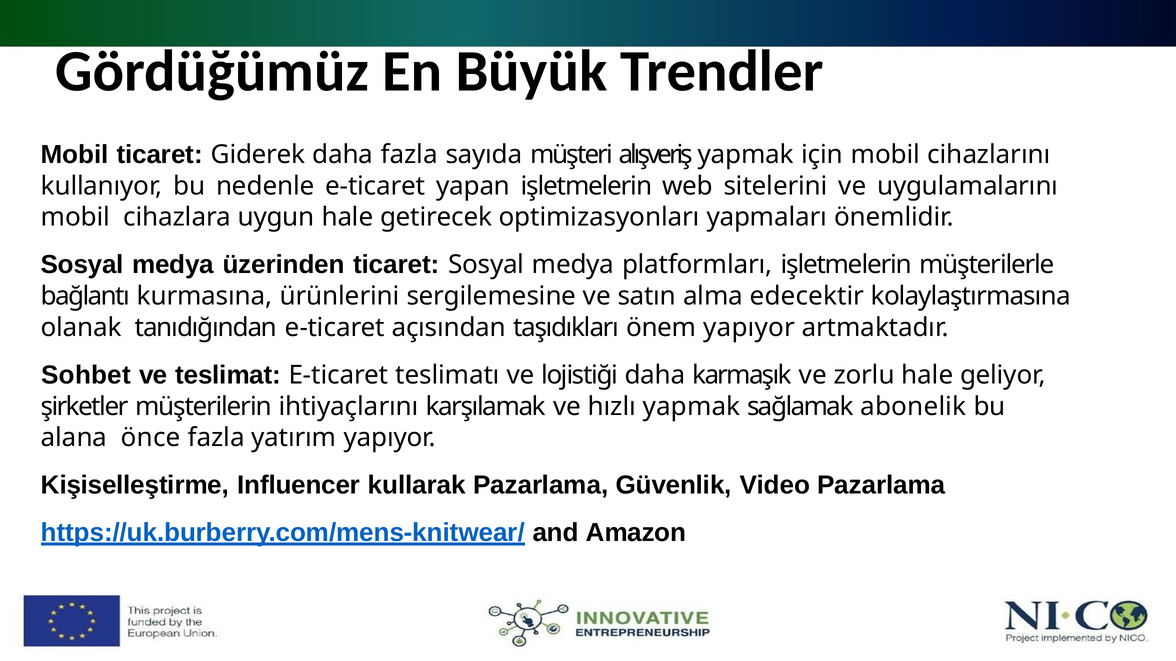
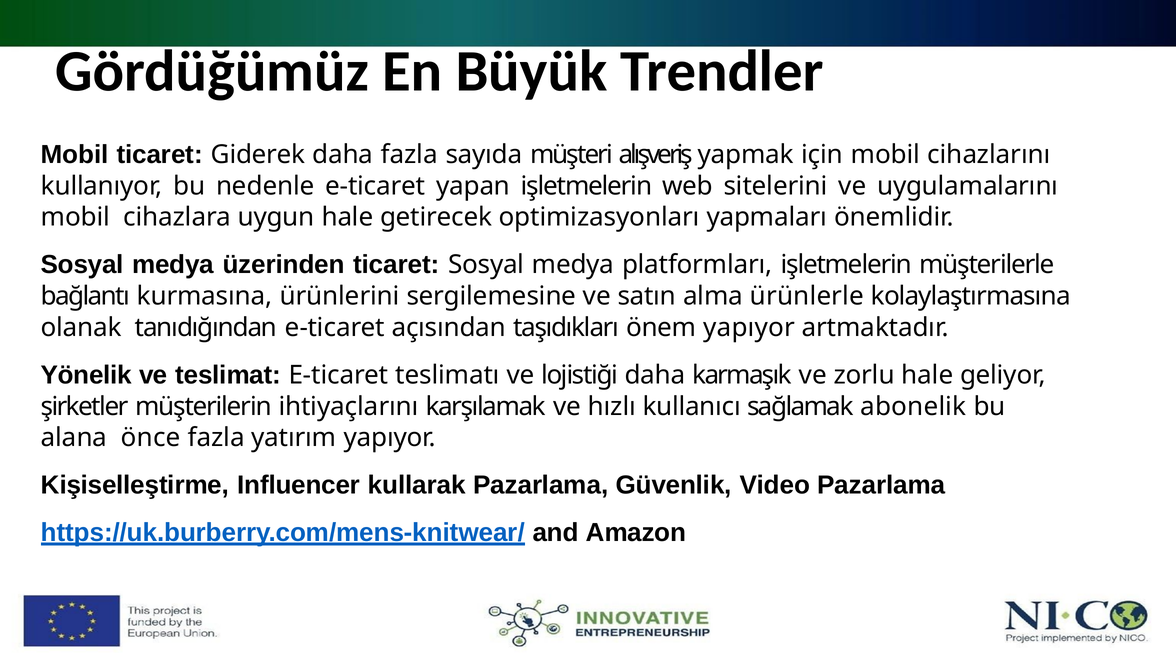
edecektir: edecektir -> ürünlerle (807, 296)
Sohbet: Sohbet -> Yönelik (86, 376)
hızlı yapmak: yapmak -> kullanıcı (692, 407)
